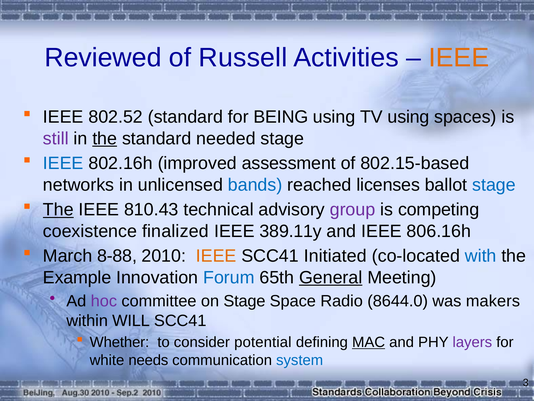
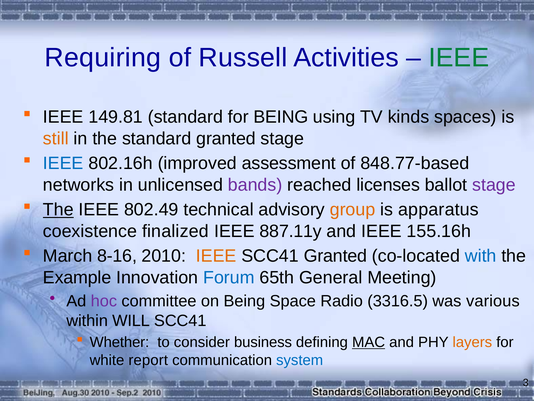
Reviewed: Reviewed -> Requiring (103, 57)
IEEE colour: orange -> green (459, 57)
802.52: 802.52 -> 149.81 (116, 117)
TV using: using -> kinds (408, 117)
still colour: purple -> orange (56, 138)
the underline: present -> none (105, 138)
standard needed: needed -> granted (226, 138)
802.15-based: 802.15-based -> 848.77-based (415, 163)
bands colour: blue -> purple (255, 185)
stage colour: blue -> purple (494, 185)
810.43: 810.43 -> 802.49 (151, 209)
group colour: purple -> orange (353, 209)
competing: competing -> apparatus (439, 209)
389.11y: 389.11y -> 887.11y (291, 231)
806.16h: 806.16h -> 155.16h (439, 231)
8-88: 8-88 -> 8-16 (117, 256)
SCC41 Initiated: Initiated -> Granted (335, 256)
General underline: present -> none (331, 277)
on Stage: Stage -> Being (244, 301)
8644.0: 8644.0 -> 3316.5 (398, 301)
makers: makers -> various (493, 301)
potential: potential -> business (263, 342)
layers colour: purple -> orange (472, 342)
needs: needs -> report (148, 360)
